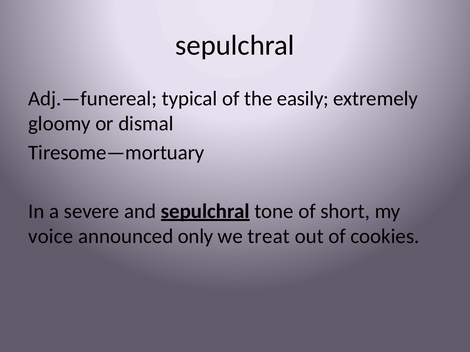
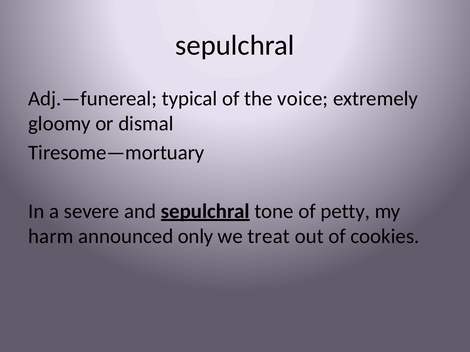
easily: easily -> voice (303, 99)
short: short -> petty (345, 211)
voice: voice -> harm (51, 237)
